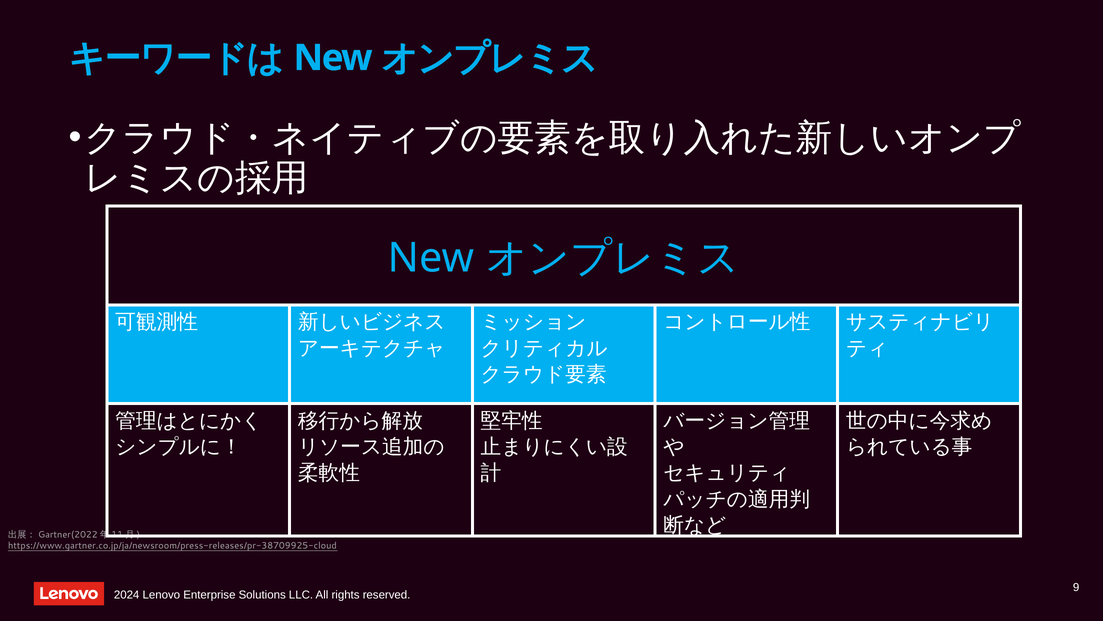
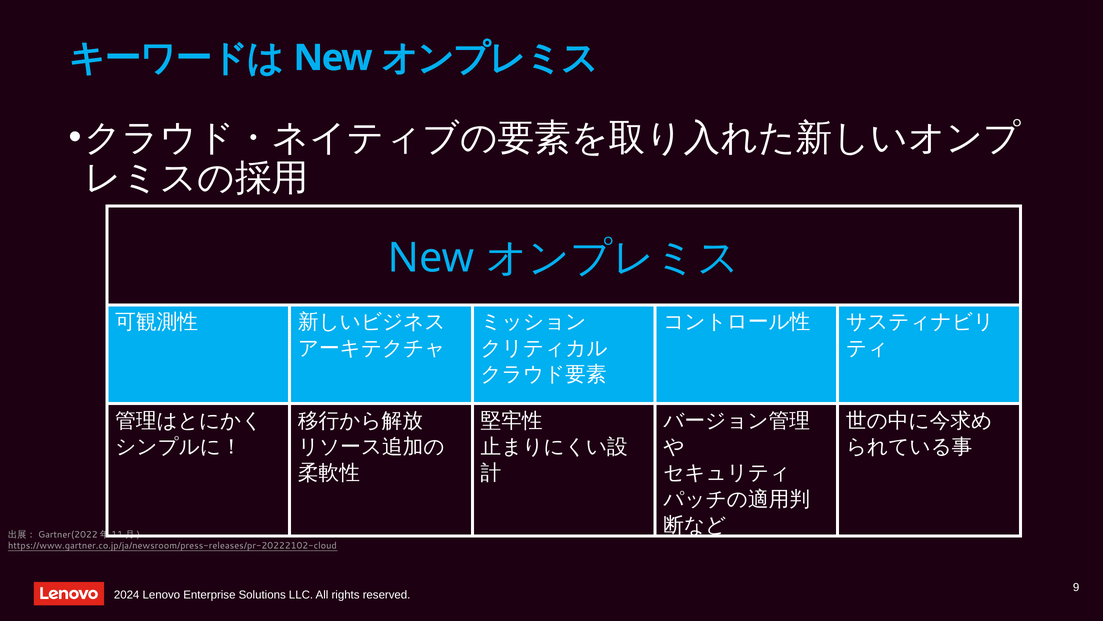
https://www.gartner.co.jp/ja/newsroom/press-releases/pr-38709925-cloud: https://www.gartner.co.jp/ja/newsroom/press-releases/pr-38709925-cloud -> https://www.gartner.co.jp/ja/newsroom/press-releases/pr-20222102-cloud (172, 546)
